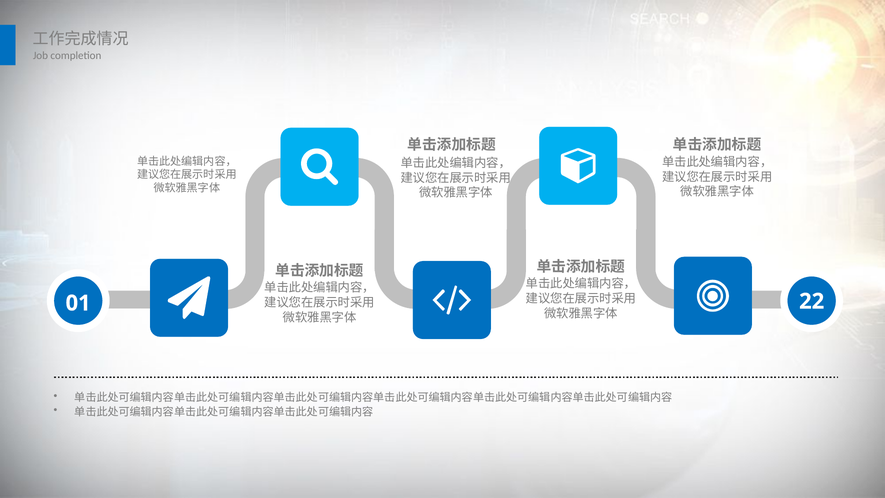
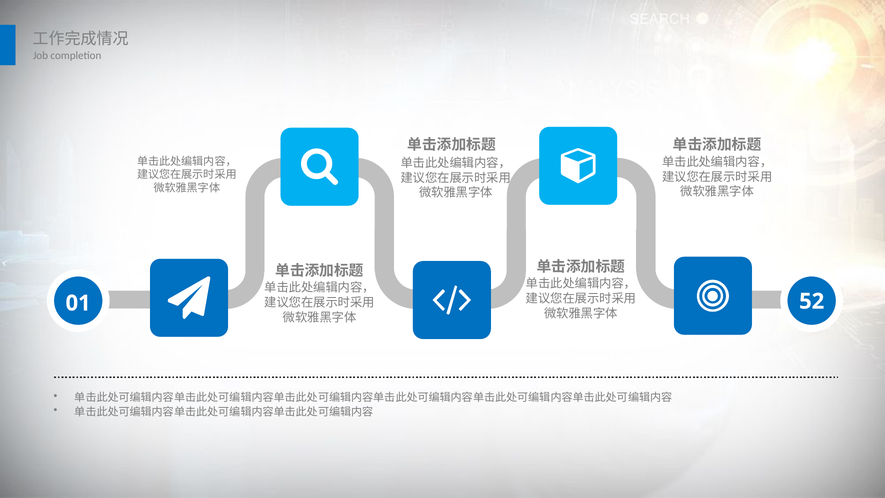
22: 22 -> 52 (812, 301)
